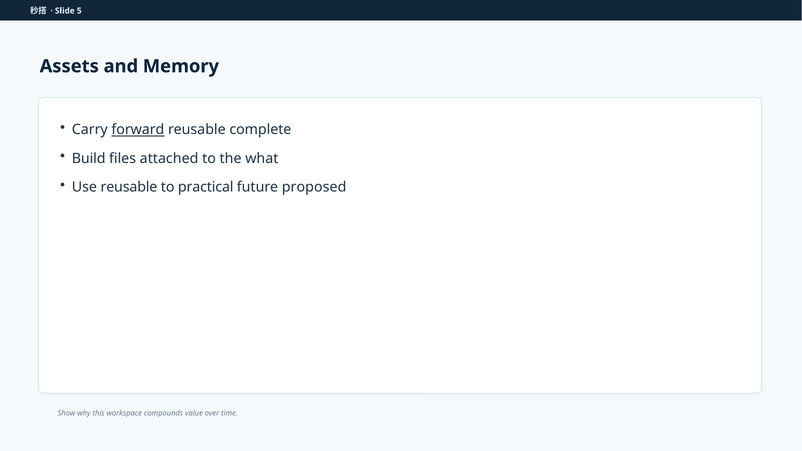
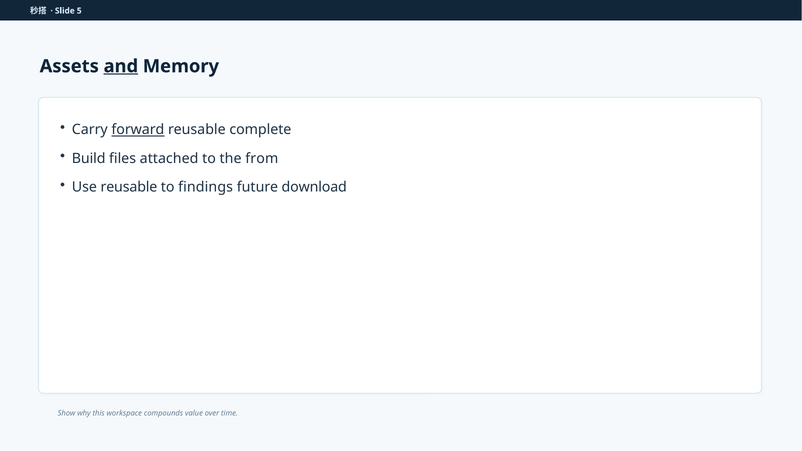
and underline: none -> present (121, 66)
what: what -> from (262, 159)
practical: practical -> findings (206, 187)
proposed: proposed -> download (314, 187)
